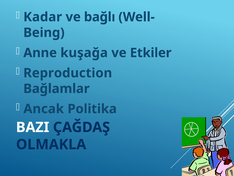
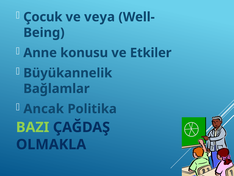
Kadar: Kadar -> Çocuk (43, 17)
bağlı: bağlı -> veya (100, 17)
kuşağa: kuşağa -> konusu (84, 53)
Reproduction: Reproduction -> Büyükannelik (68, 73)
BAZI colour: white -> light green (33, 127)
